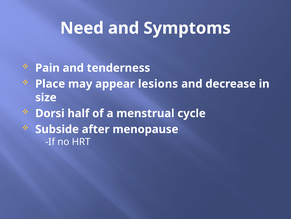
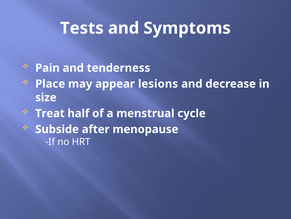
Need: Need -> Tests (82, 28)
Dorsi: Dorsi -> Treat (50, 113)
